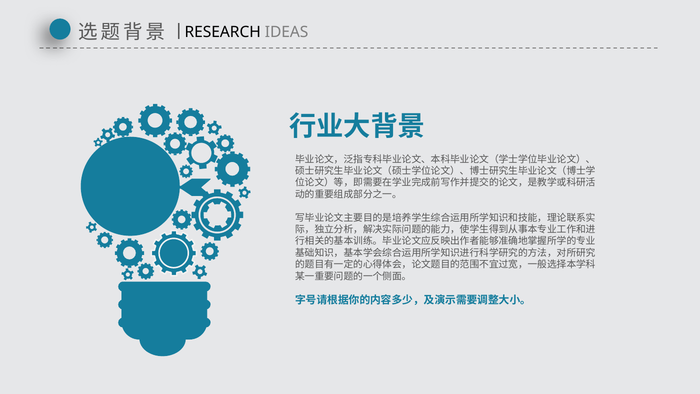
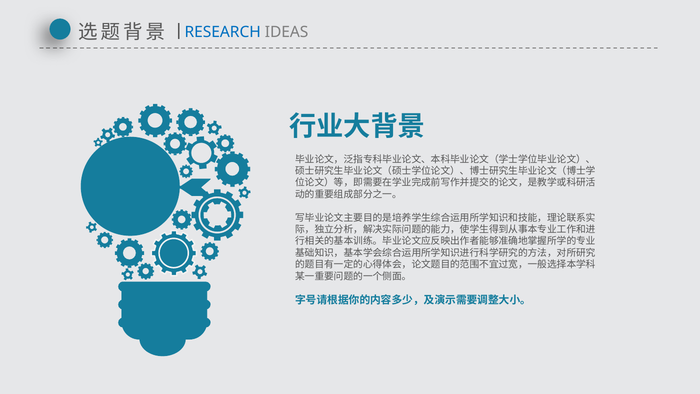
RESEARCH colour: black -> blue (223, 32)
